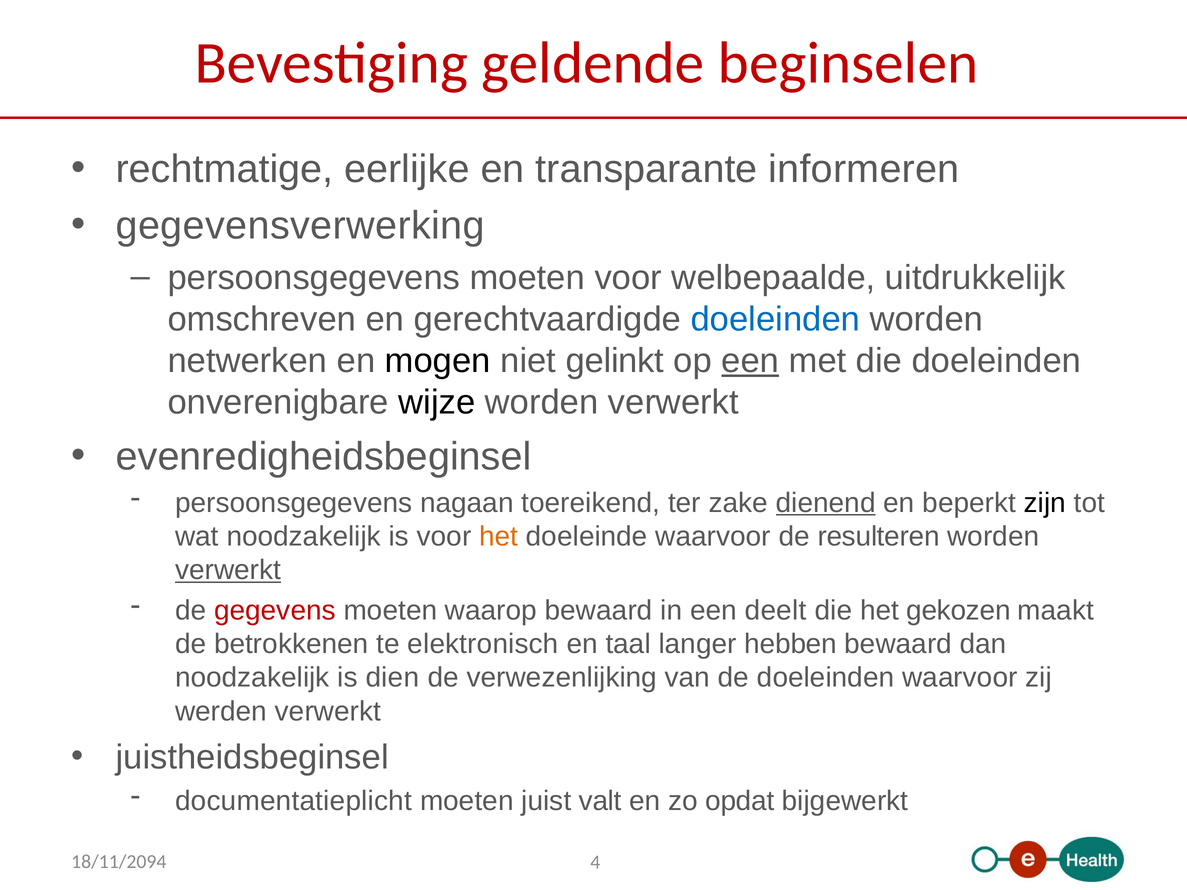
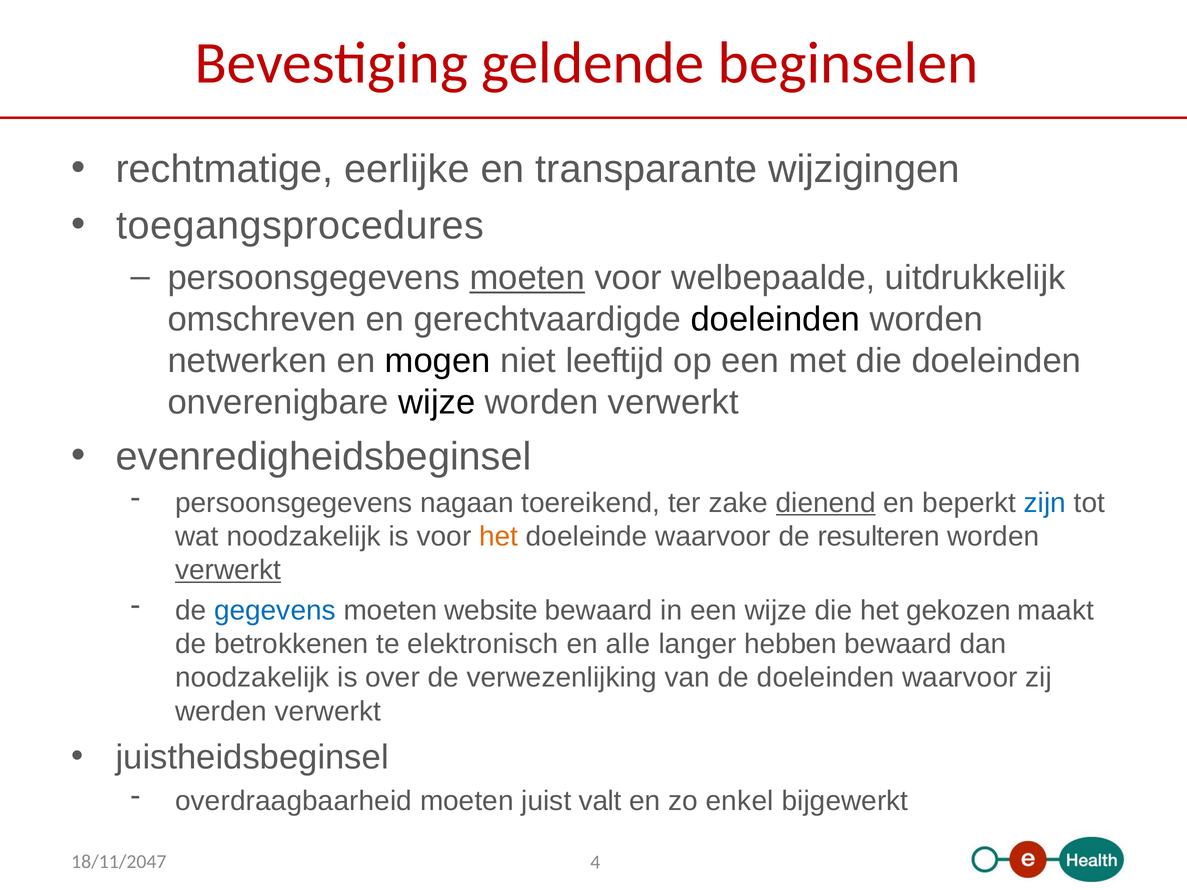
informeren: informeren -> wijzigingen (864, 169)
gegevensverwerking: gegevensverwerking -> toegangsprocedures (300, 226)
moeten underline: none -> present (527, 278)
doeleinden colour: blue -> black (775, 319)
gelinkt: gelinkt -> leeftijd (615, 361)
een underline: present -> none (750, 361)
zijn colour: black -> blue (1045, 503)
gegevens colour: red -> blue (275, 611)
waarop: waarop -> website (491, 611)
een deelt: deelt -> wijze (776, 611)
taal: taal -> alle (628, 644)
dien: dien -> over (393, 678)
documentatieplicht: documentatieplicht -> overdraagbaarheid (294, 801)
opdat: opdat -> enkel (740, 801)
18/11/2094: 18/11/2094 -> 18/11/2047 (119, 862)
